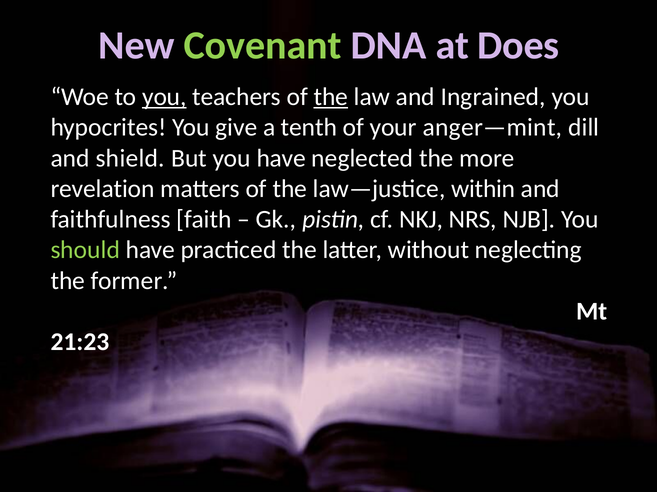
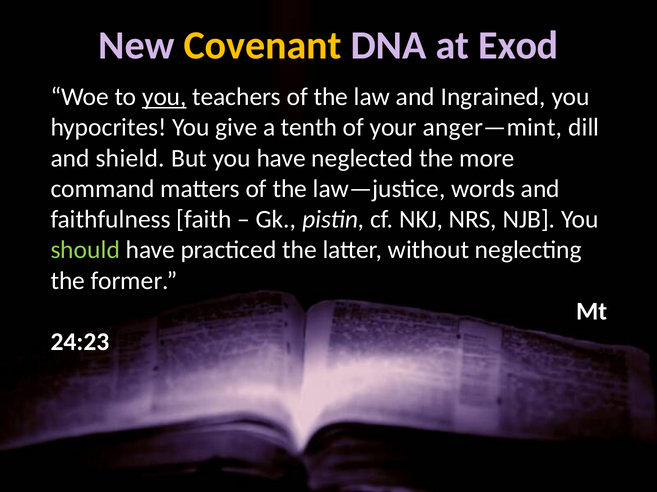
Covenant colour: light green -> yellow (263, 46)
Does: Does -> Exod (518, 46)
the underline: present -> none (331, 97)
revelation: revelation -> command (103, 189)
within: within -> words (483, 189)
21:23: 21:23 -> 24:23 (80, 342)
